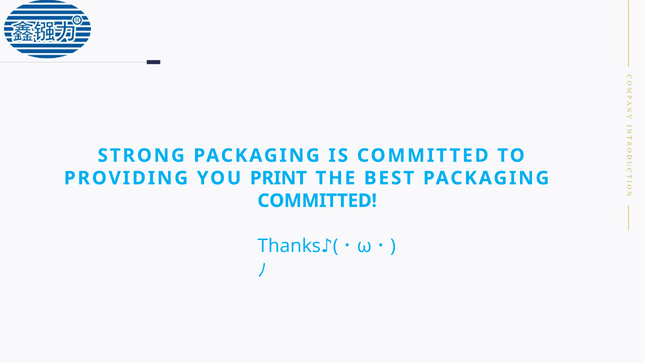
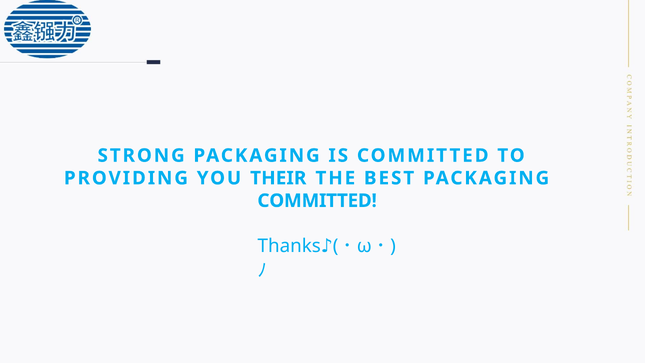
PRINT: PRINT -> THEIR (278, 178)
